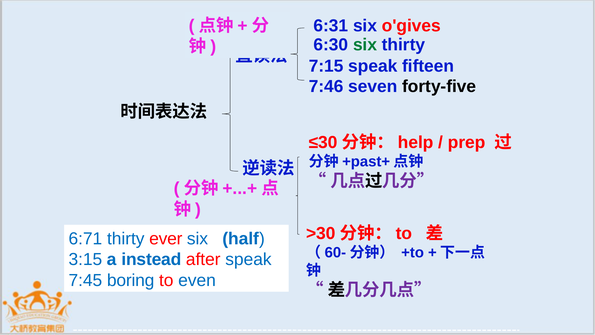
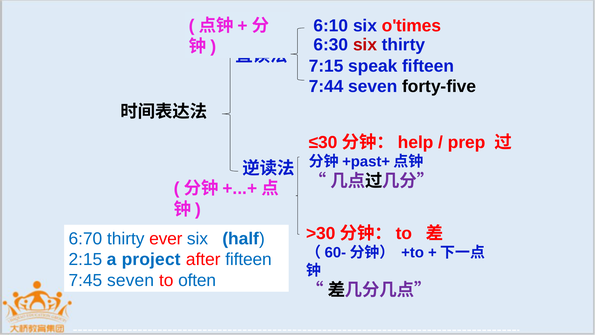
6:31: 6:31 -> 6:10 (331, 26)
o'gives: o'gives -> o'times (411, 26)
six colour: green -> red (365, 45)
7:46: 7:46 -> 7:44 (326, 86)
6:71: 6:71 -> 6:70 (85, 238)
3:15: 3:15 -> 2:15 (85, 259)
instead: instead -> project (151, 259)
after speak: speak -> fifteen (249, 259)
7:45 boring: boring -> seven (131, 280)
even: even -> often (197, 280)
